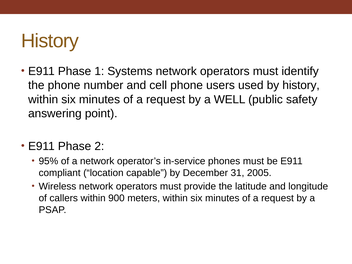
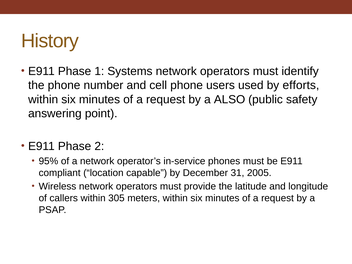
by history: history -> efforts (301, 85)
WELL: WELL -> ALSO (230, 99)
900: 900 -> 305 (116, 198)
